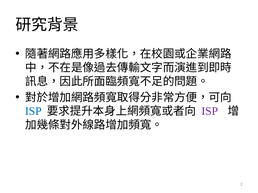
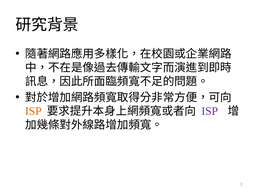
ISP colour: blue -> orange (33, 111)
